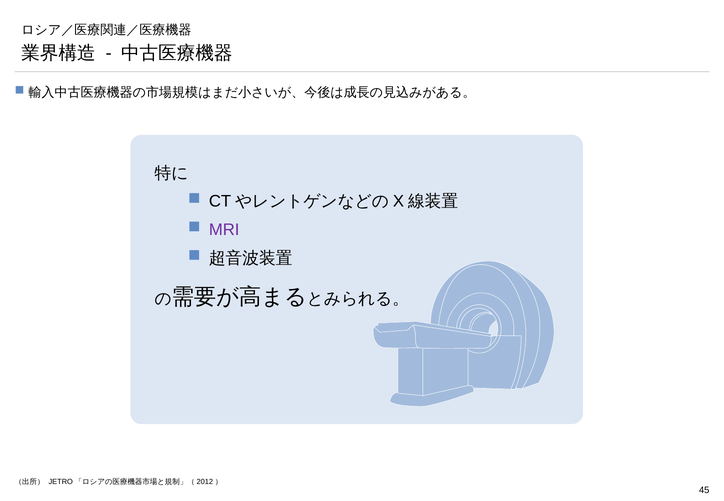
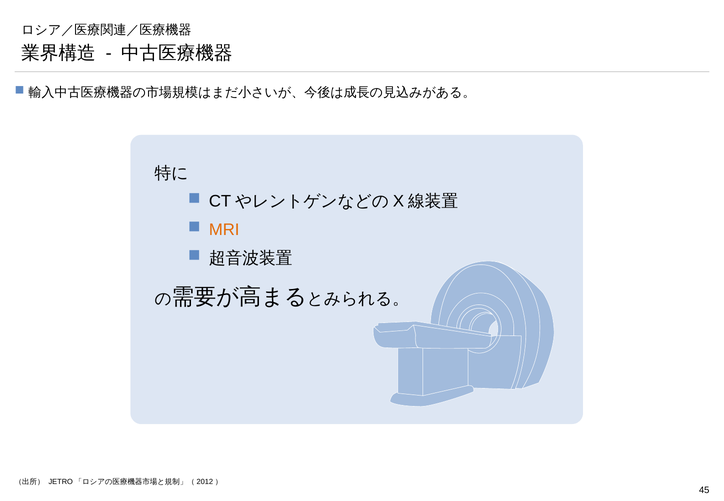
MRI colour: purple -> orange (224, 230)
